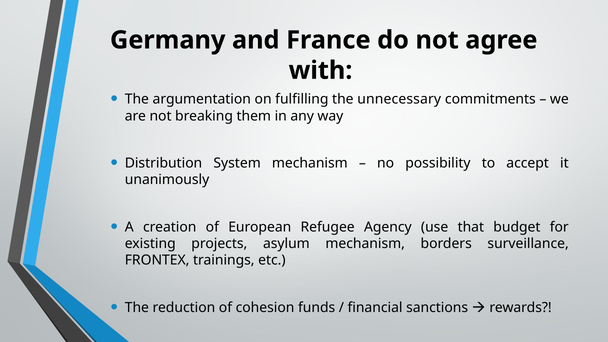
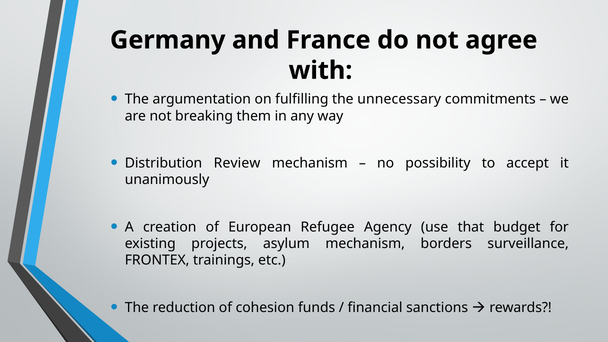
System: System -> Review (237, 163)
